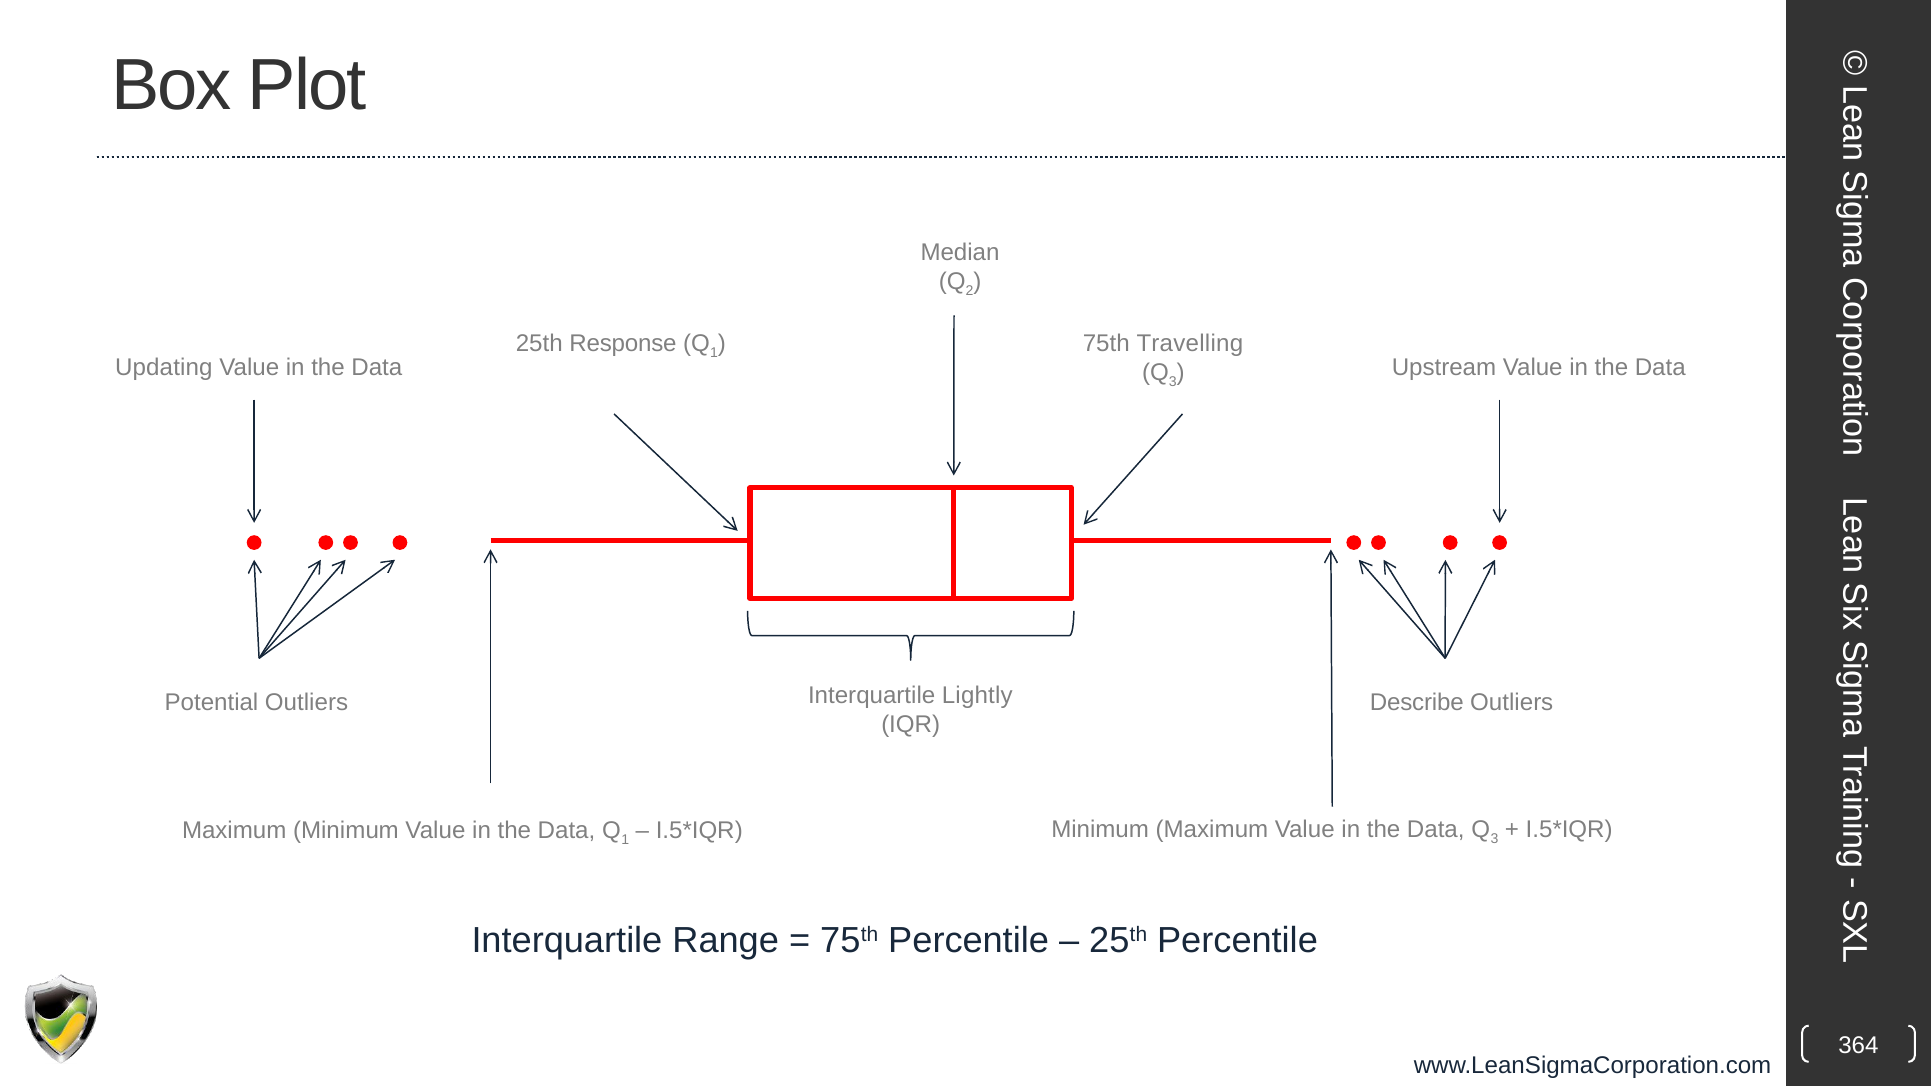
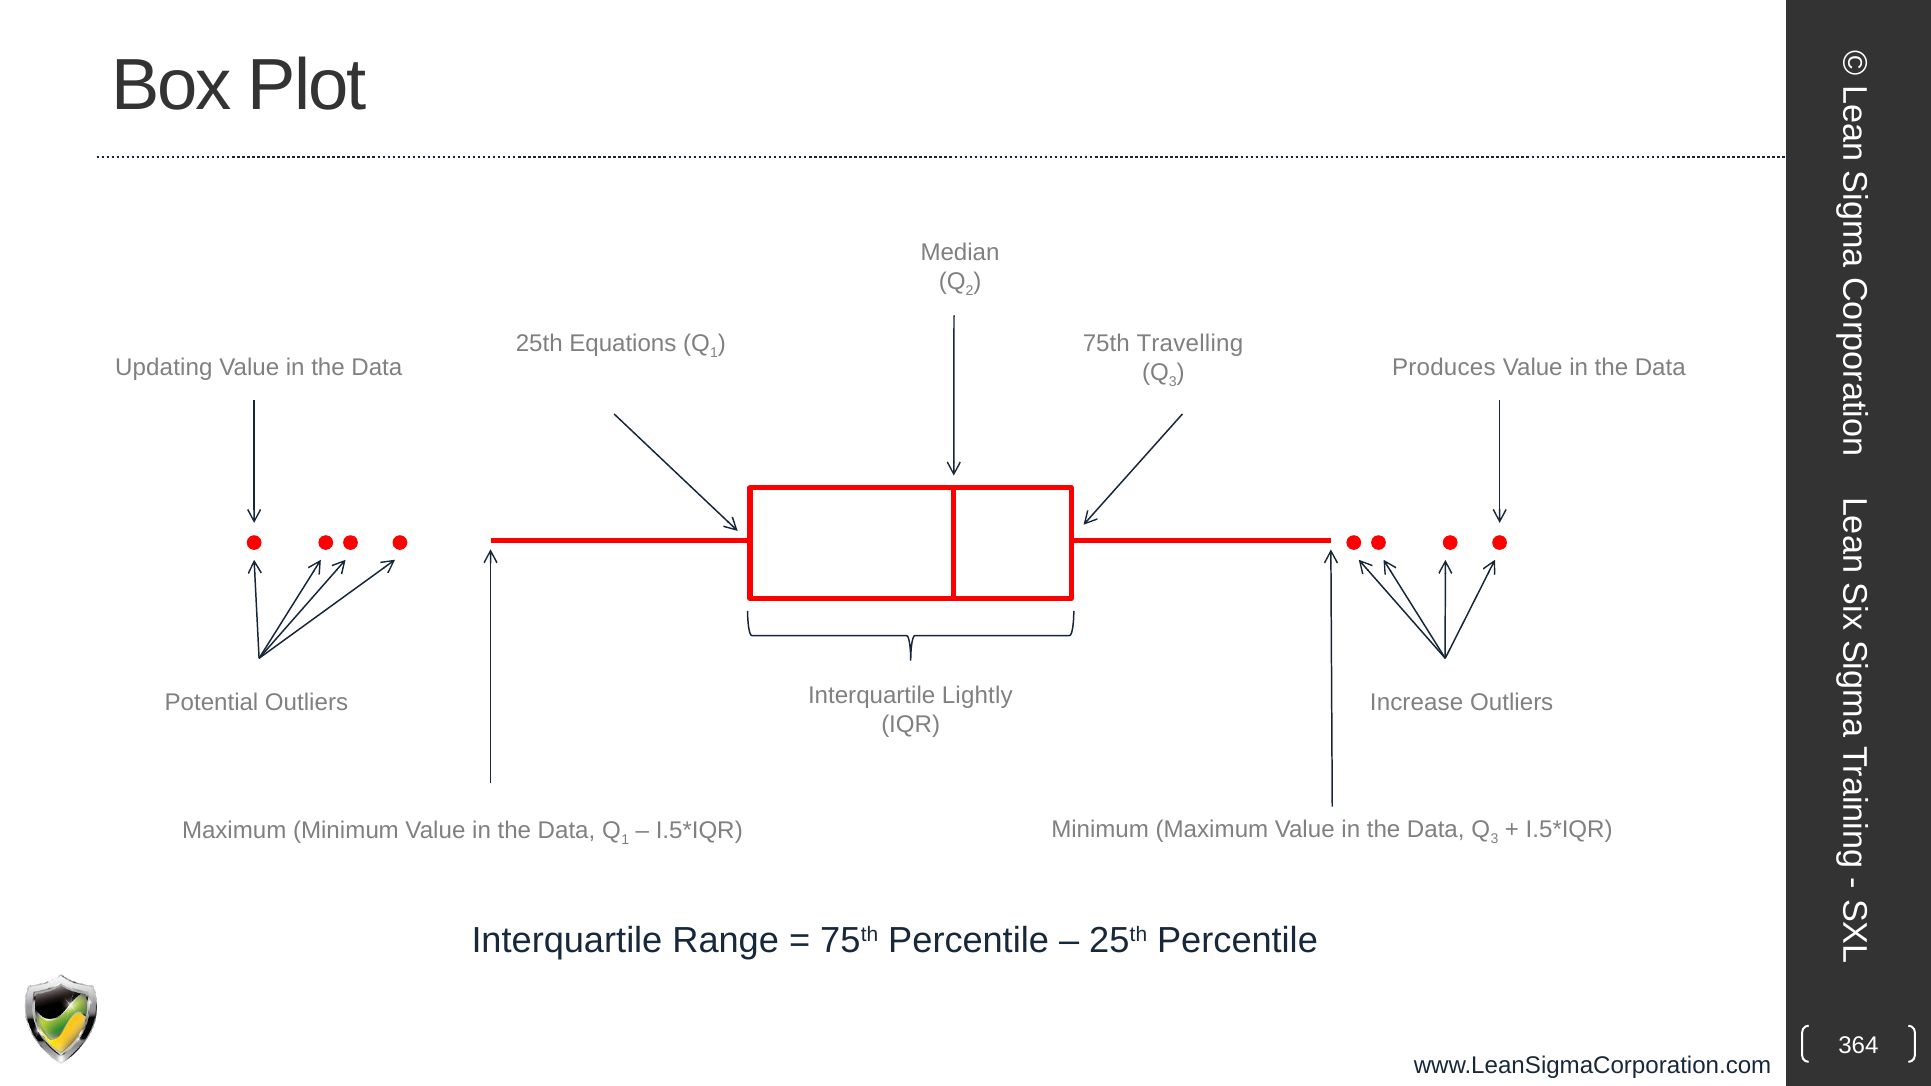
Response: Response -> Equations (623, 343)
Upstream: Upstream -> Produces (1444, 367)
Describe: Describe -> Increase (1417, 702)
